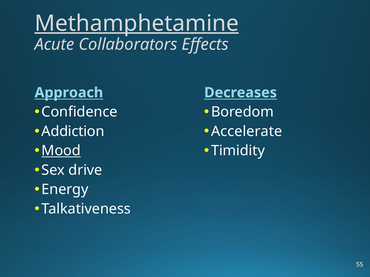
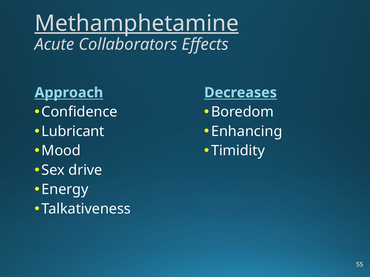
Accelerate: Accelerate -> Enhancing (247, 132)
Addiction: Addiction -> Lubricant (73, 132)
Mood underline: present -> none (61, 151)
